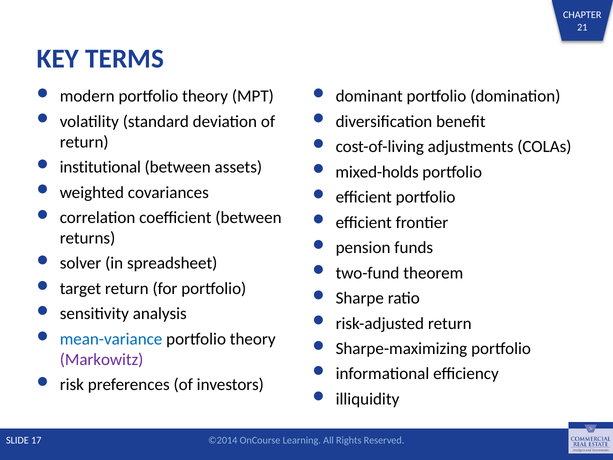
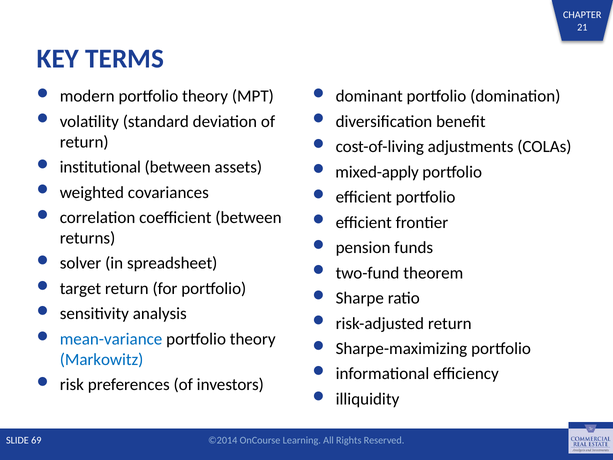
mixed-holds: mixed-holds -> mixed-apply (377, 172)
Markowitz colour: purple -> blue (102, 359)
17: 17 -> 69 (36, 440)
